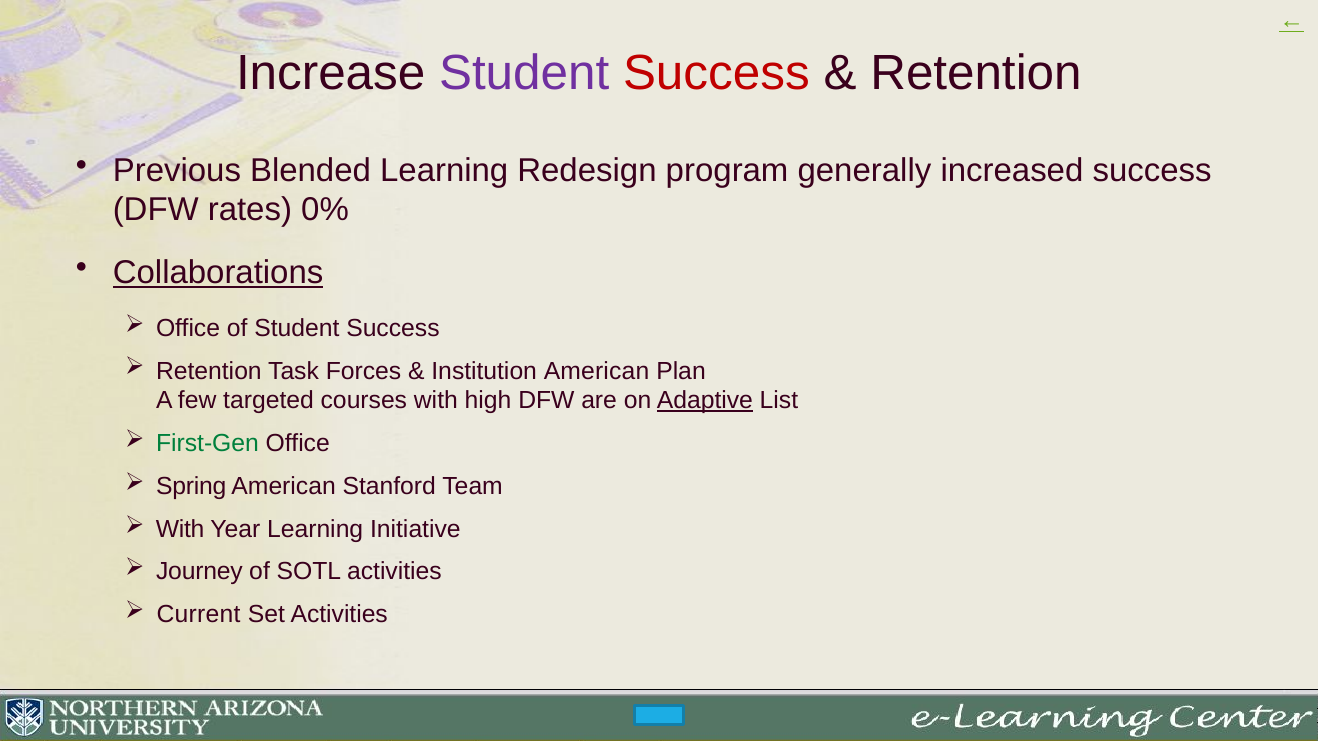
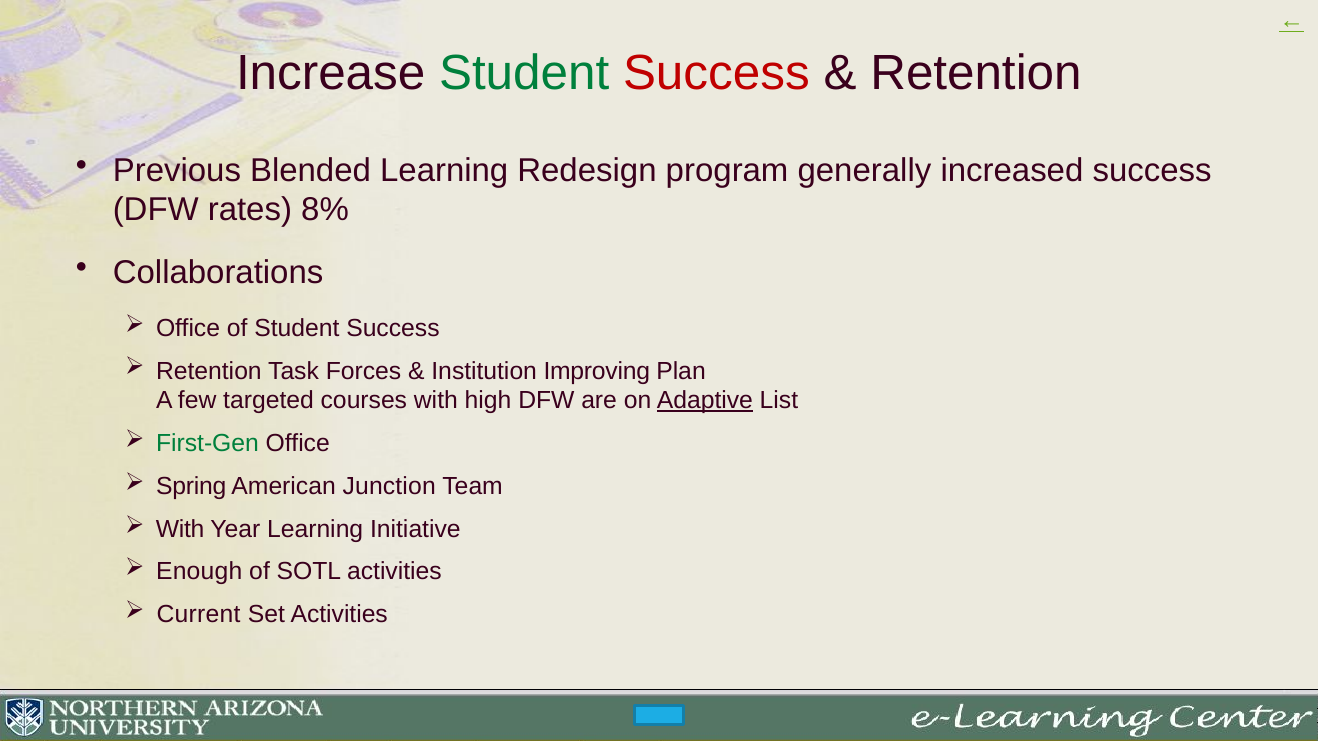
Student colour: purple -> green (524, 73)
0%: 0% -> 8% (325, 210)
Collaborations underline: present -> none (218, 273)
Institution American: American -> Improving (597, 371)
Stanford: Stanford -> Junction (389, 486)
Journey: Journey -> Enough (199, 572)
